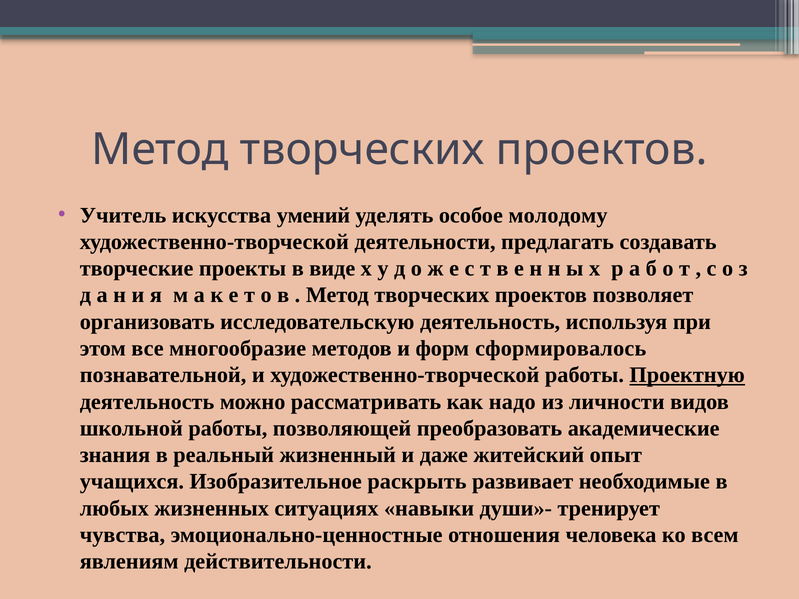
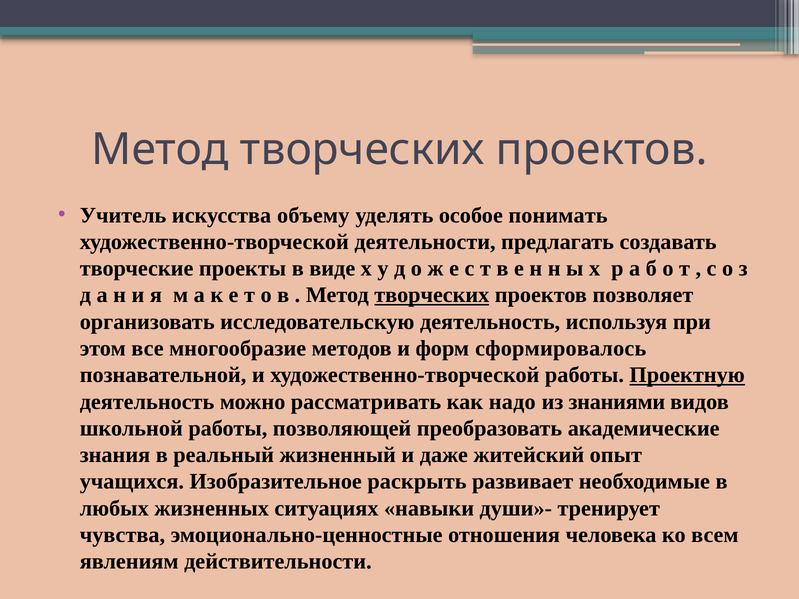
умений: умений -> объему (313, 215)
молодому: молодому -> понимать (558, 215)
творческих underline: none -> present (432, 295)
личности: личности -> знаниями (617, 402)
